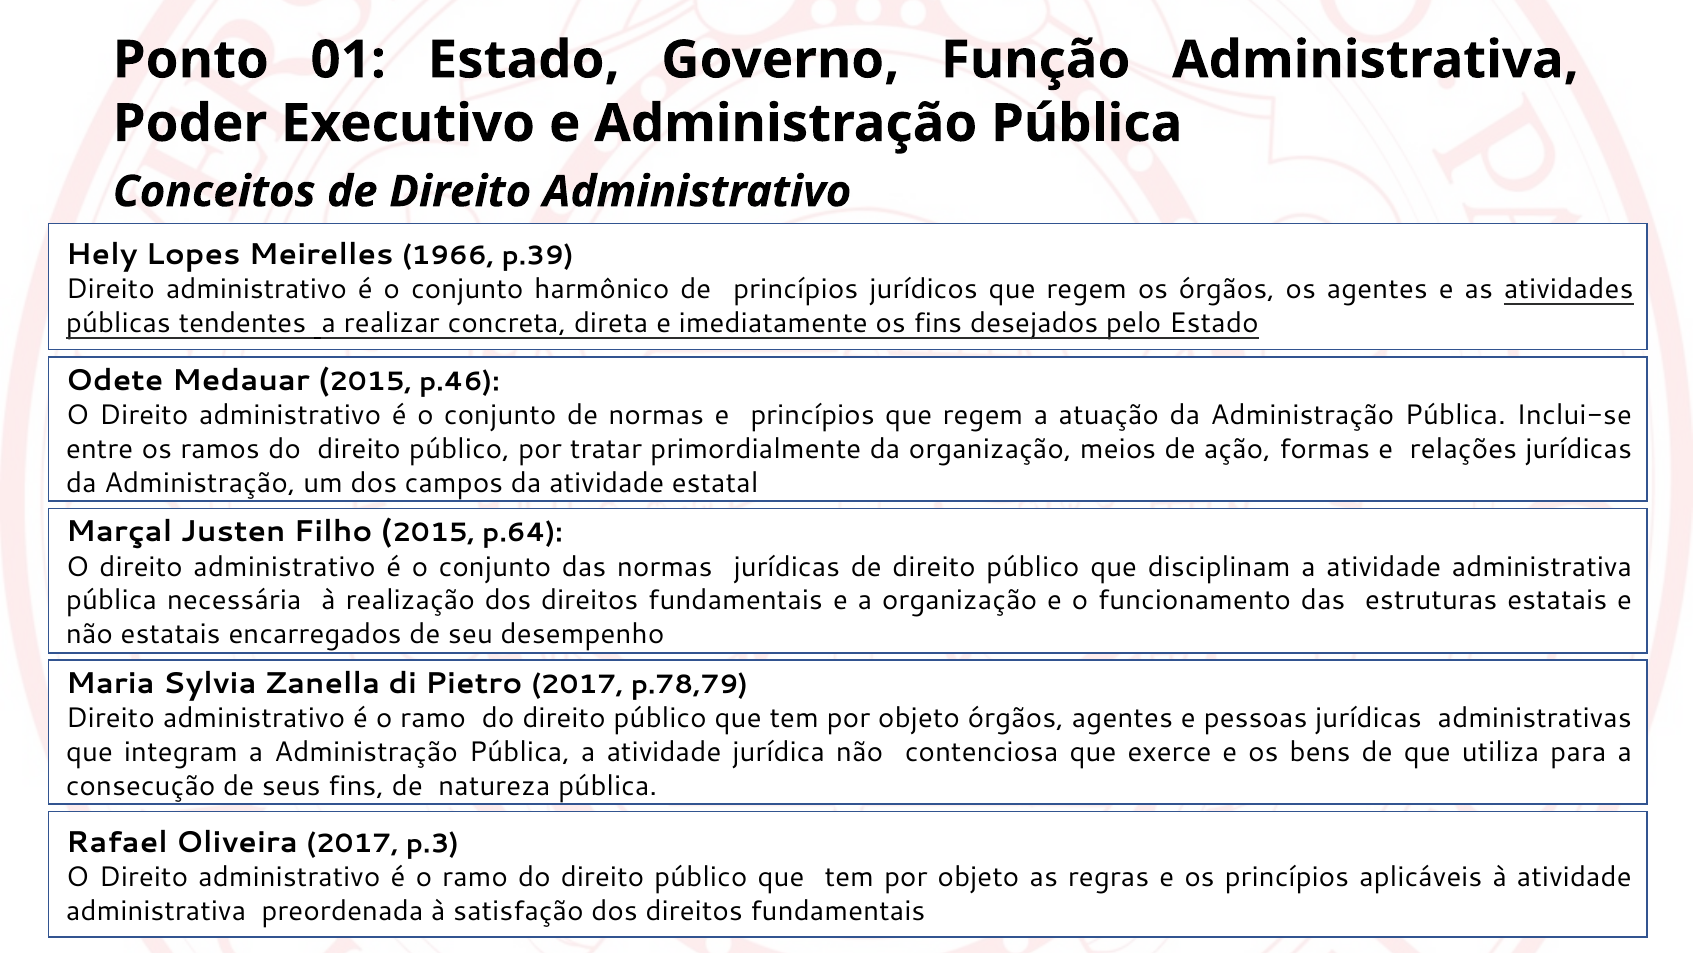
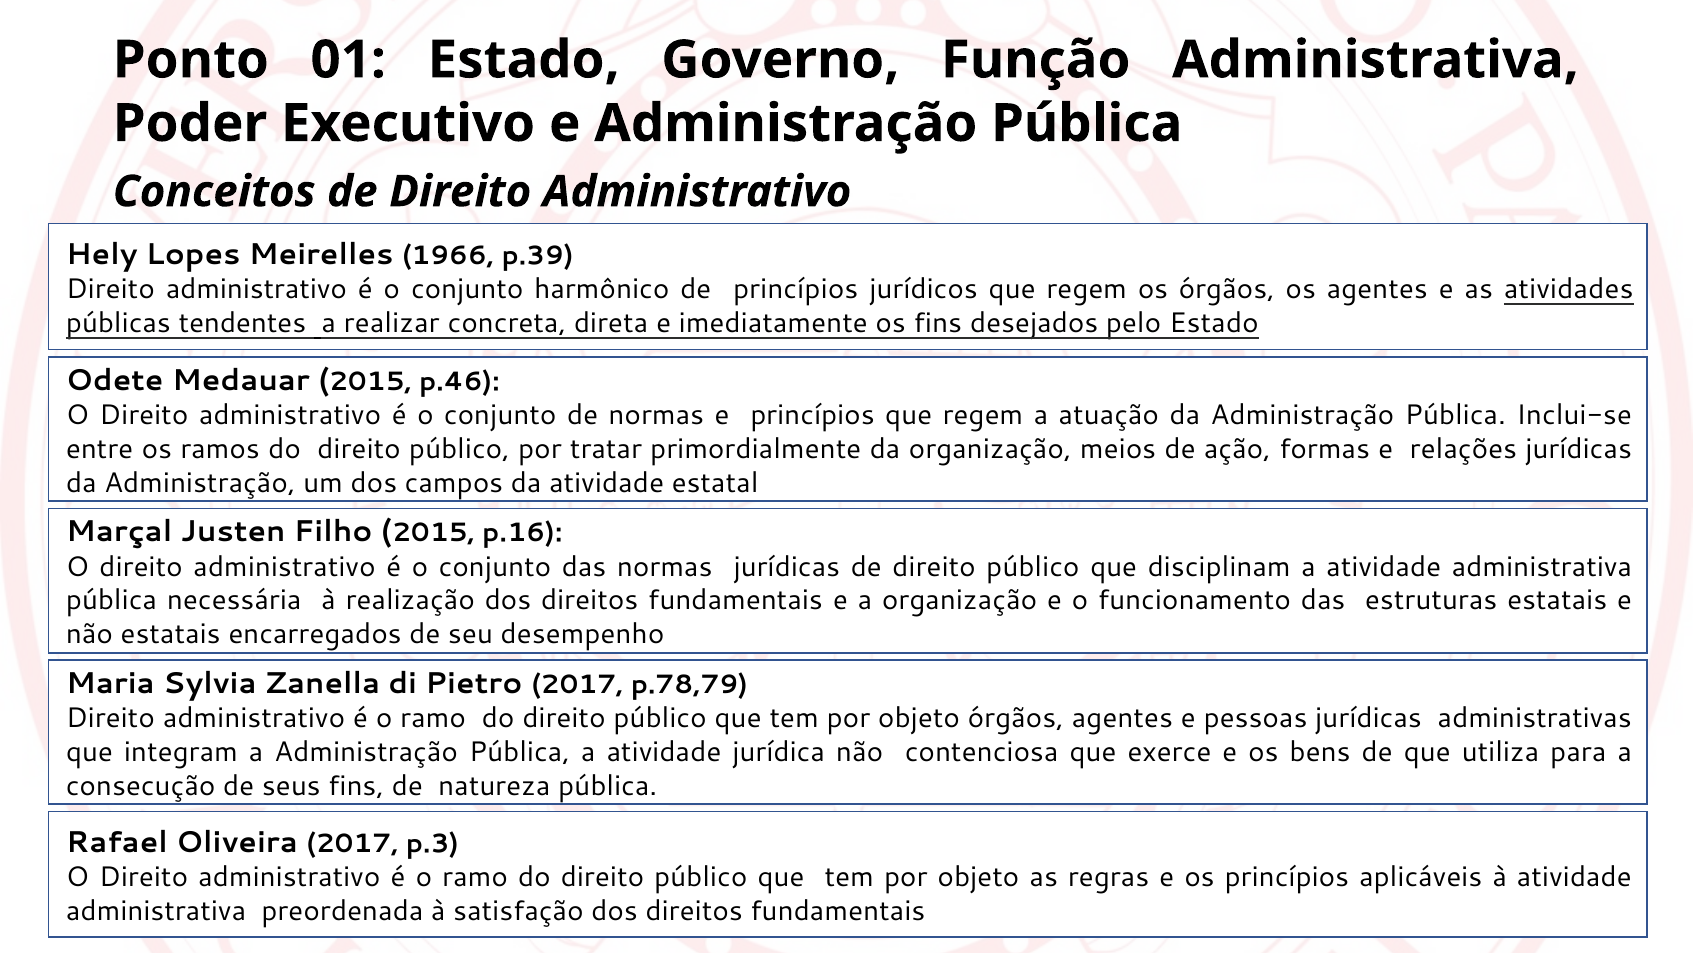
p.64: p.64 -> p.16 (522, 533)
